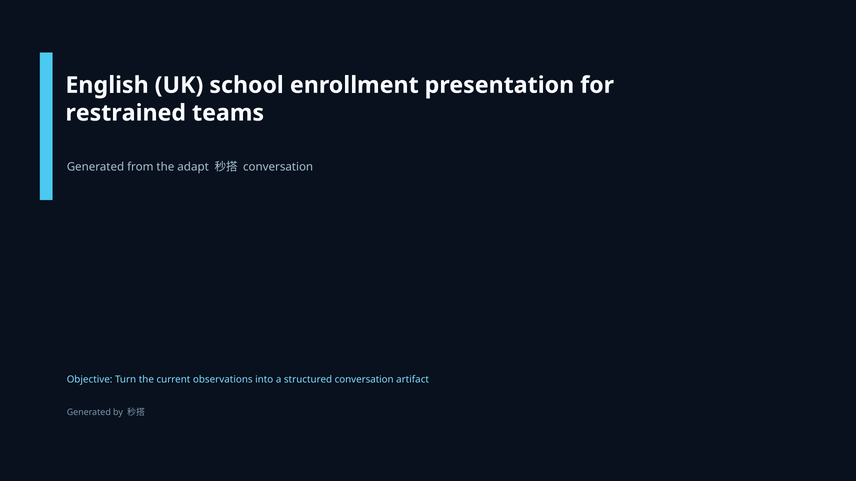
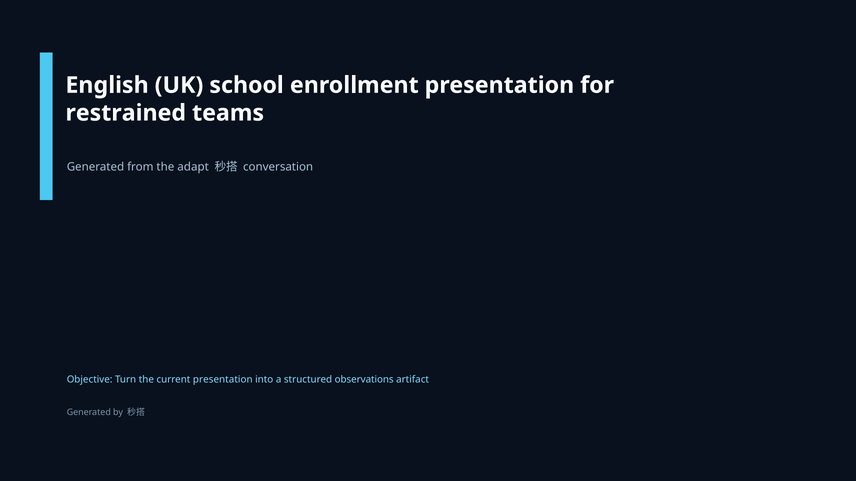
current observations: observations -> presentation (223, 380)
structured conversation: conversation -> observations (364, 380)
